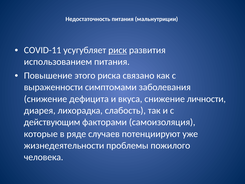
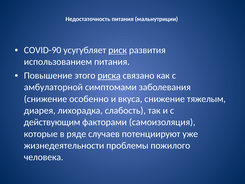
COVID-11: COVID-11 -> COVID-90 (43, 50)
риска underline: none -> present (109, 75)
выраженности: выраженности -> амбулаторной (53, 87)
дефицита: дефицита -> особенно (89, 99)
личности: личности -> тяжелым (206, 99)
